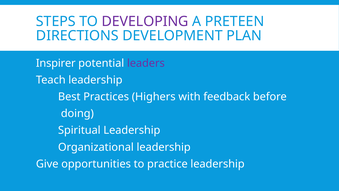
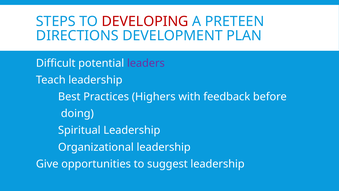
DEVELOPING colour: purple -> red (145, 21)
Inspirer: Inspirer -> Difficult (56, 63)
practice: practice -> suggest (167, 164)
